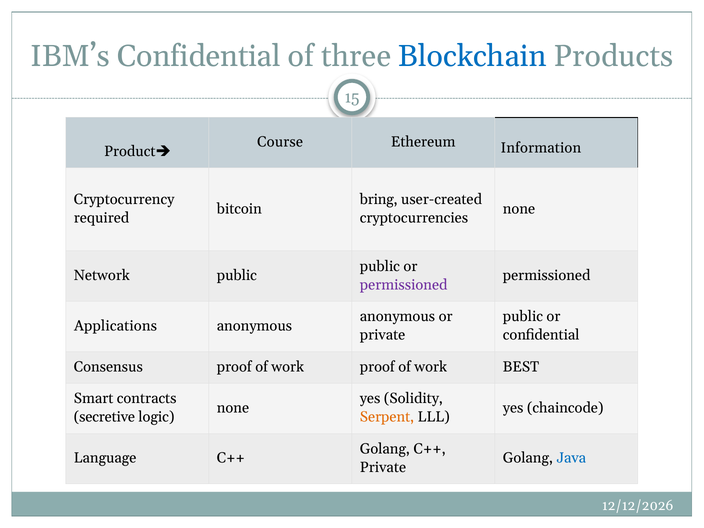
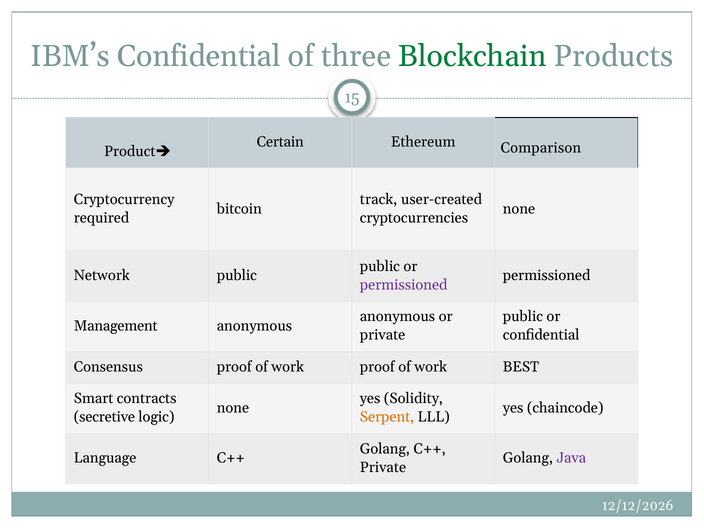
Blockchain colour: blue -> green (473, 56)
Course: Course -> Certain (280, 142)
Information: Information -> Comparison (541, 148)
bring: bring -> track (379, 199)
Applications: Applications -> Management (116, 326)
Java colour: blue -> purple (571, 458)
